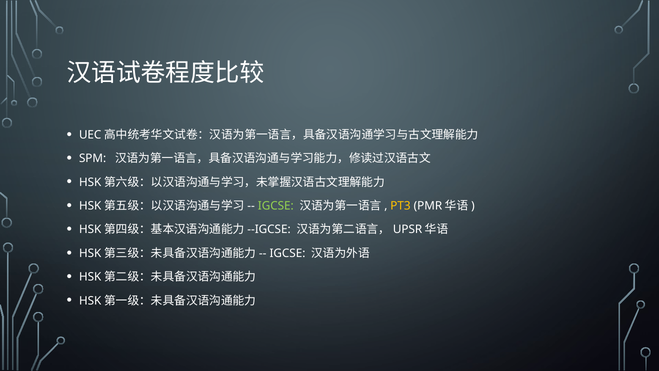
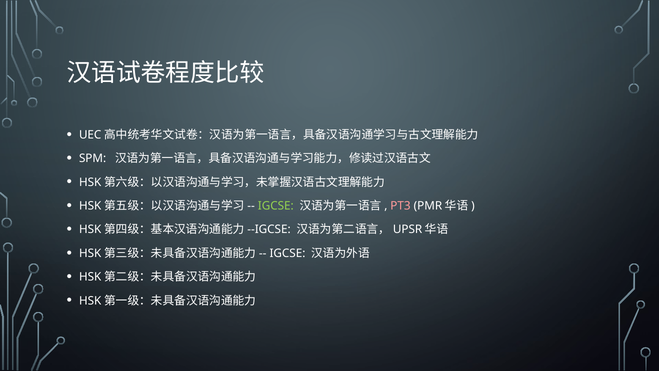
PT3 colour: yellow -> pink (400, 206)
